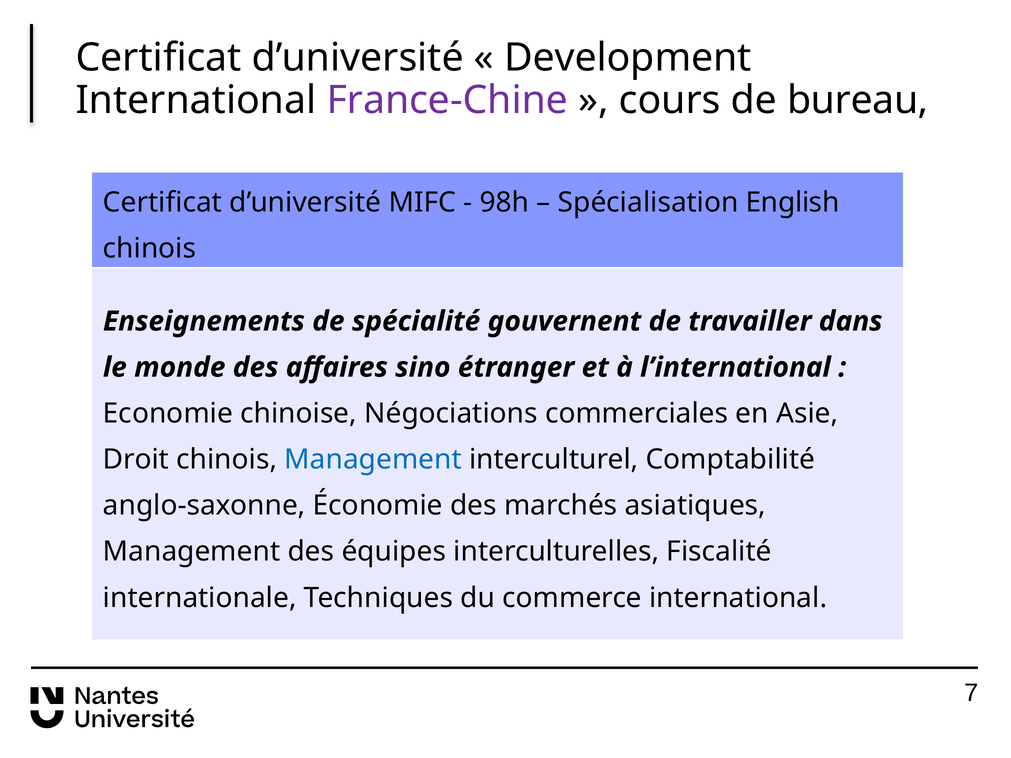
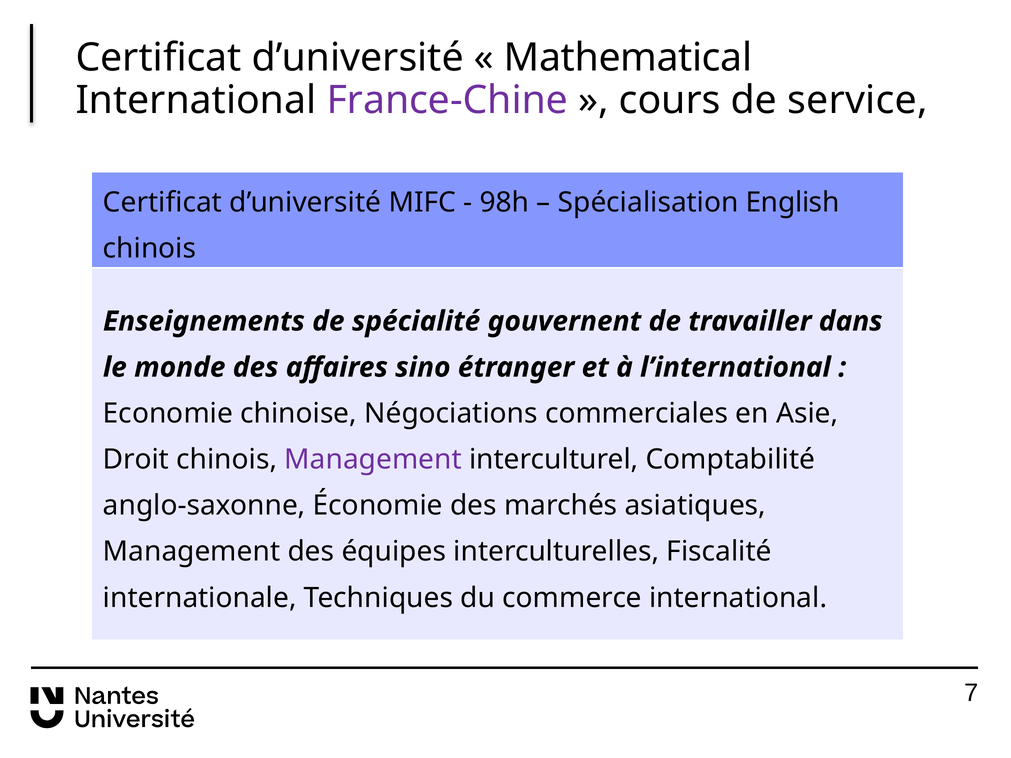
Development: Development -> Mathematical (628, 58)
bureau: bureau -> service (857, 100)
Management colour: blue -> purple (373, 460)
